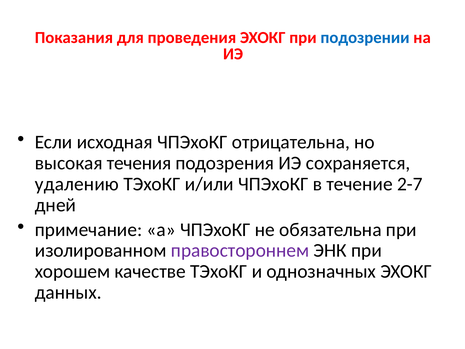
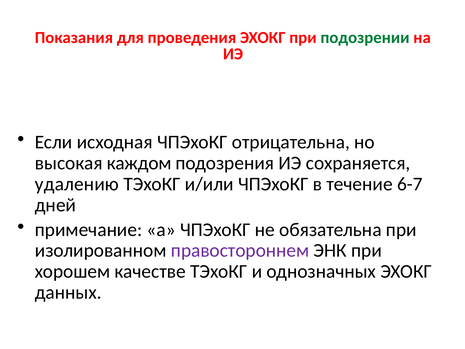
подозрении colour: blue -> green (365, 38)
течения: течения -> каждом (139, 163)
2-7: 2-7 -> 6-7 (410, 184)
